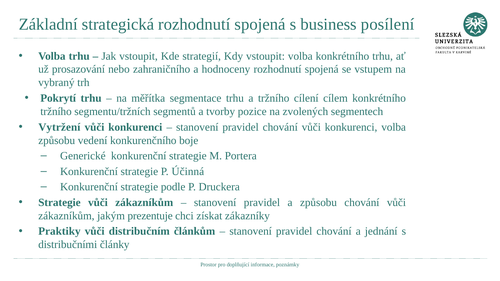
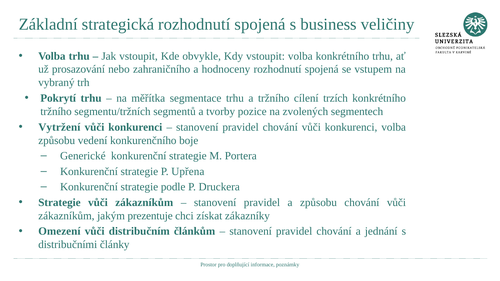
posílení: posílení -> veličiny (388, 24)
strategií: strategií -> obvykle (202, 56)
cílem: cílem -> trzích (336, 98)
Účinná: Účinná -> Upřena (188, 172)
Praktiky: Praktiky -> Omezení (59, 232)
